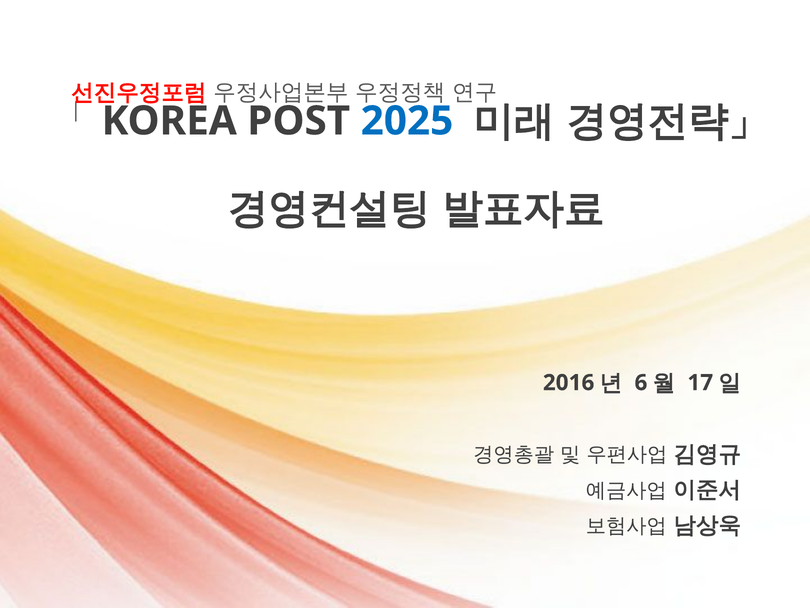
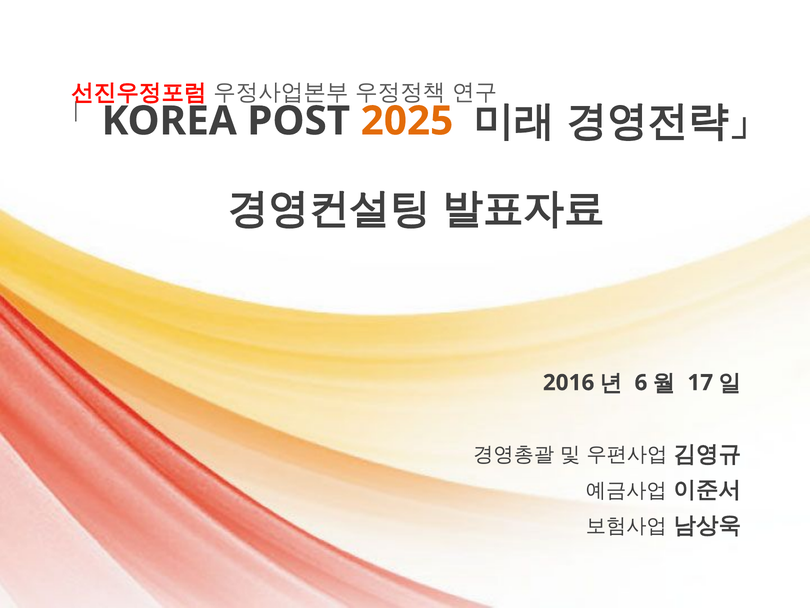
2025 colour: blue -> orange (407, 121)
